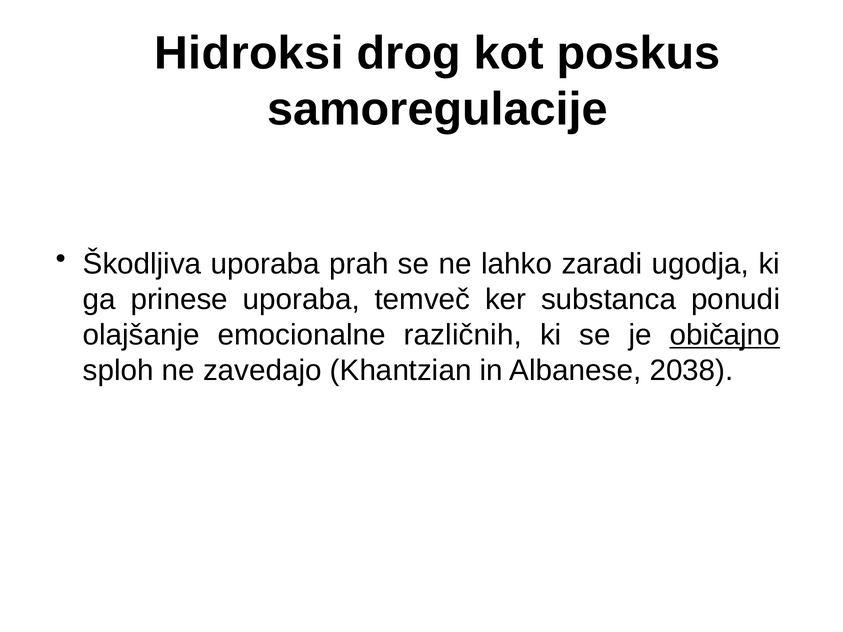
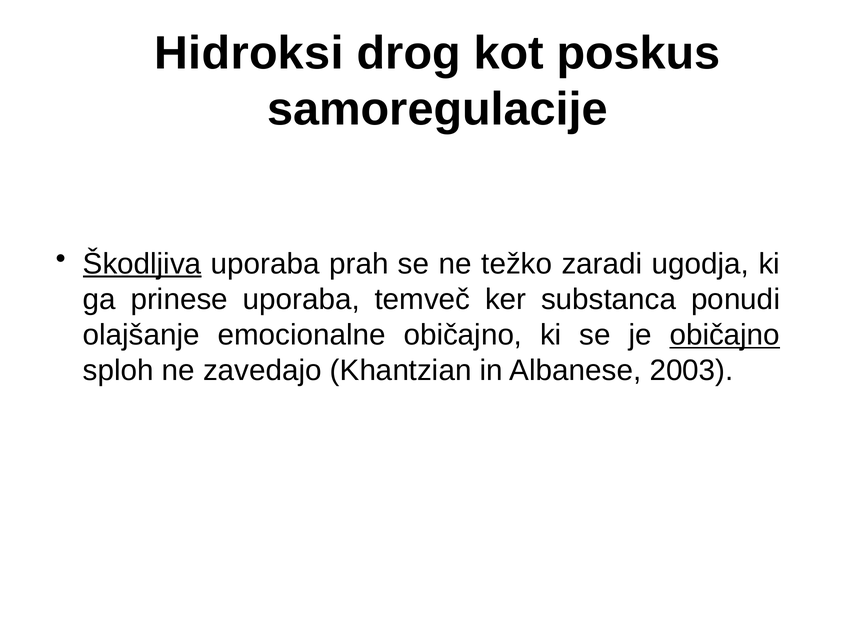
Škodljiva underline: none -> present (142, 264)
lahko: lahko -> težko (517, 264)
emocionalne različnih: različnih -> običajno (463, 335)
2038: 2038 -> 2003 (692, 371)
